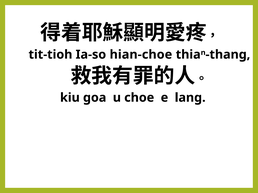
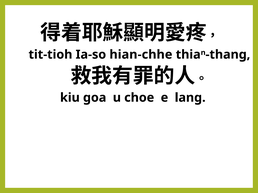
hian-choe: hian-choe -> hian-chhe (141, 55)
